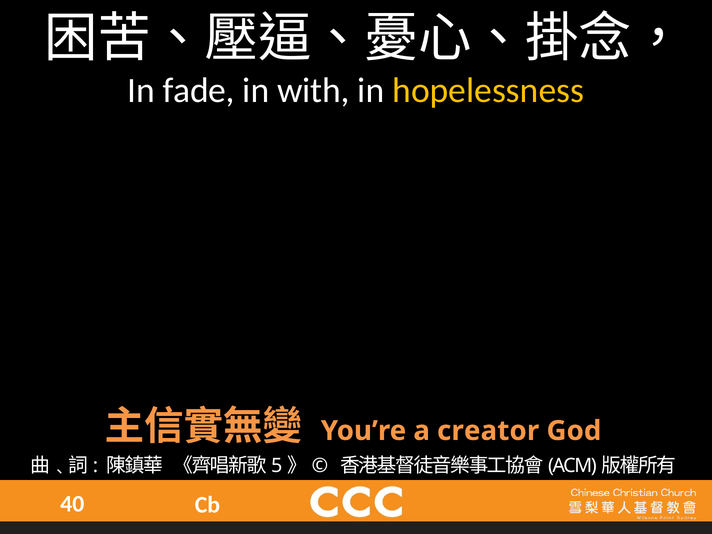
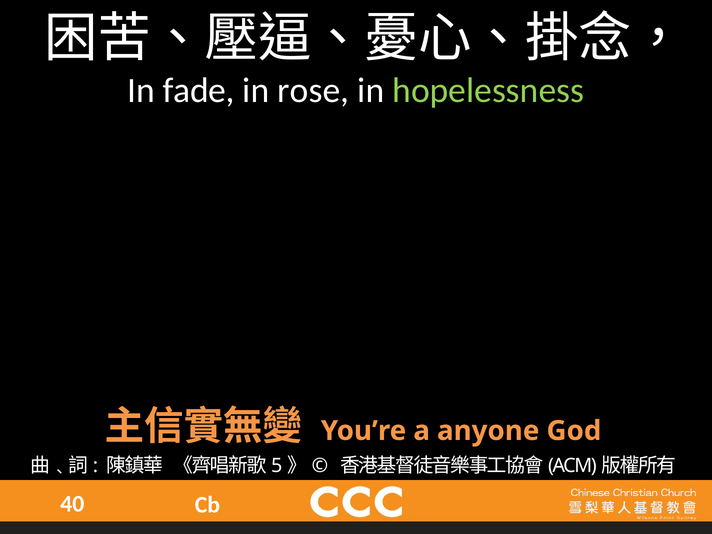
with: with -> rose (313, 91)
hopelessness colour: yellow -> light green (488, 91)
creator: creator -> anyone (488, 431)
